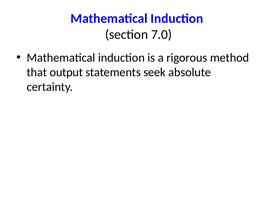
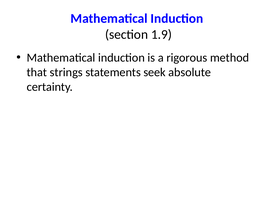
7.0: 7.0 -> 1.9 (161, 35)
output: output -> strings (66, 72)
